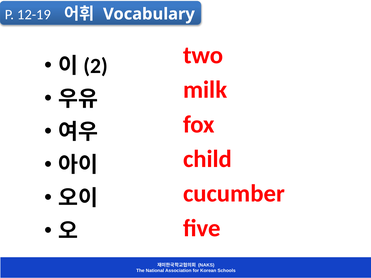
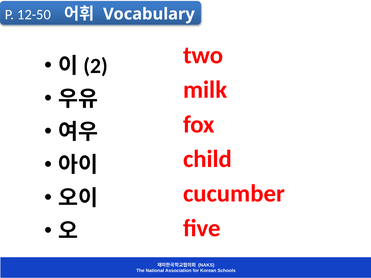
12-19: 12-19 -> 12-50 (34, 15)
